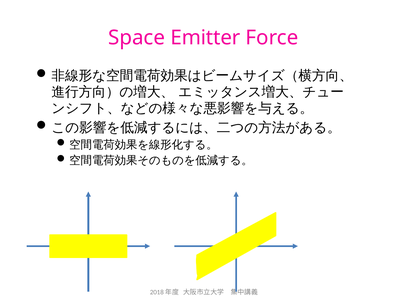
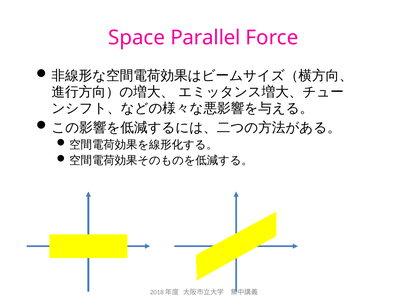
Emitter: Emitter -> Parallel (205, 38)
